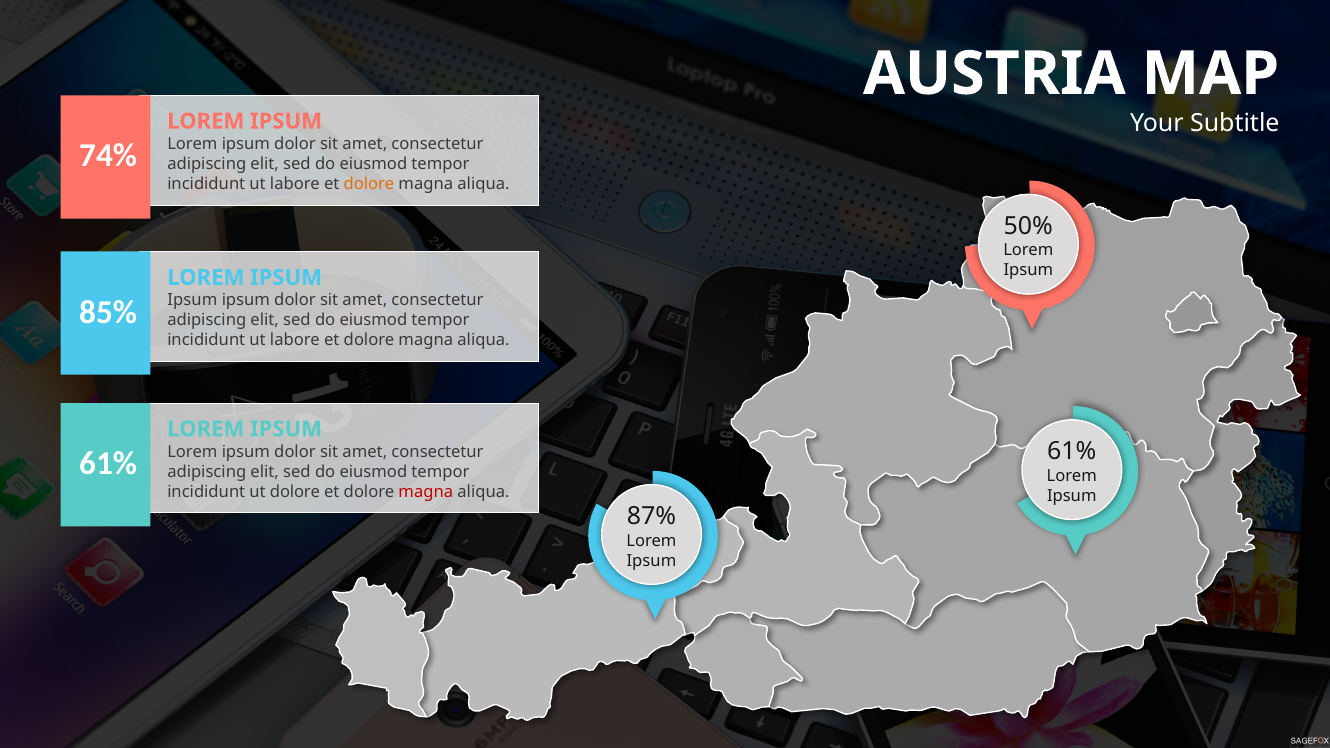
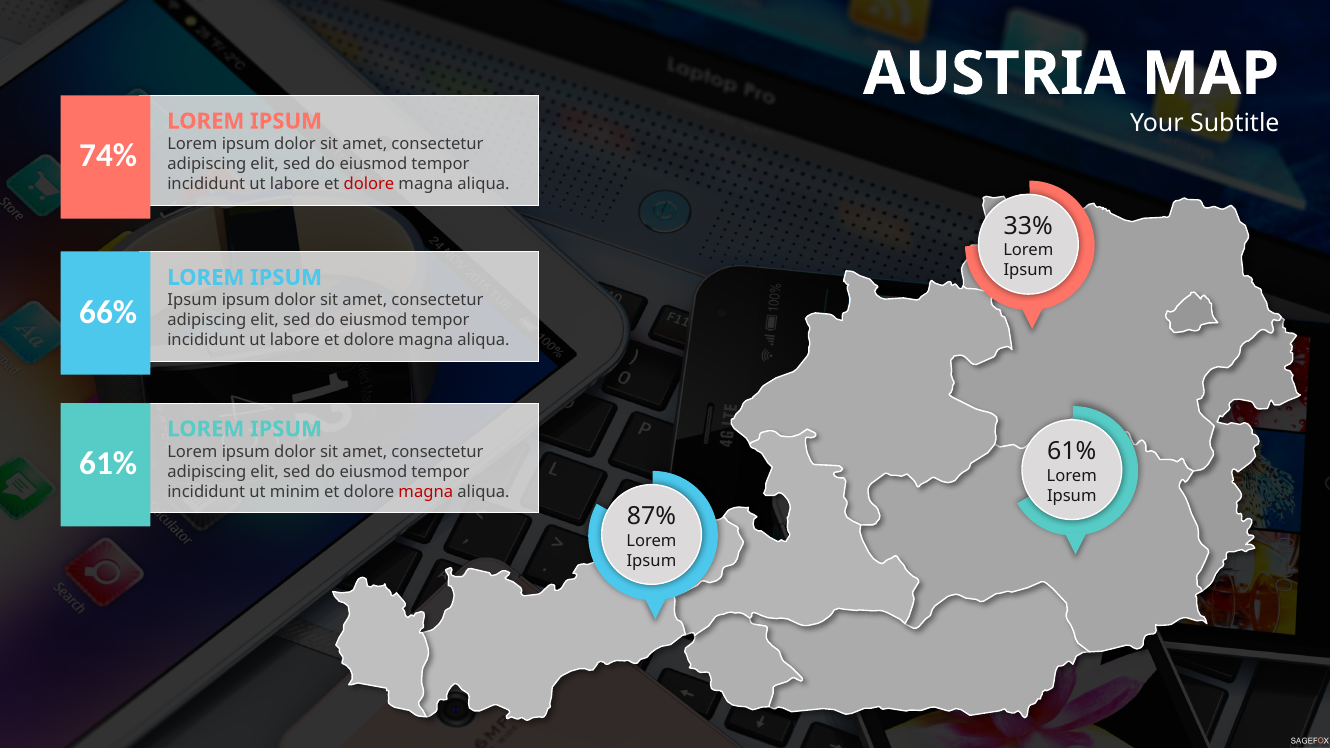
dolore colour: orange -> red (369, 184)
50%: 50% -> 33% (1028, 226)
85%: 85% -> 66% (108, 312)
ut dolore: dolore -> minim (295, 492)
